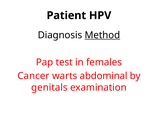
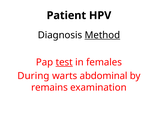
test underline: none -> present (64, 62)
Cancer: Cancer -> During (33, 76)
genitals: genitals -> remains (49, 87)
